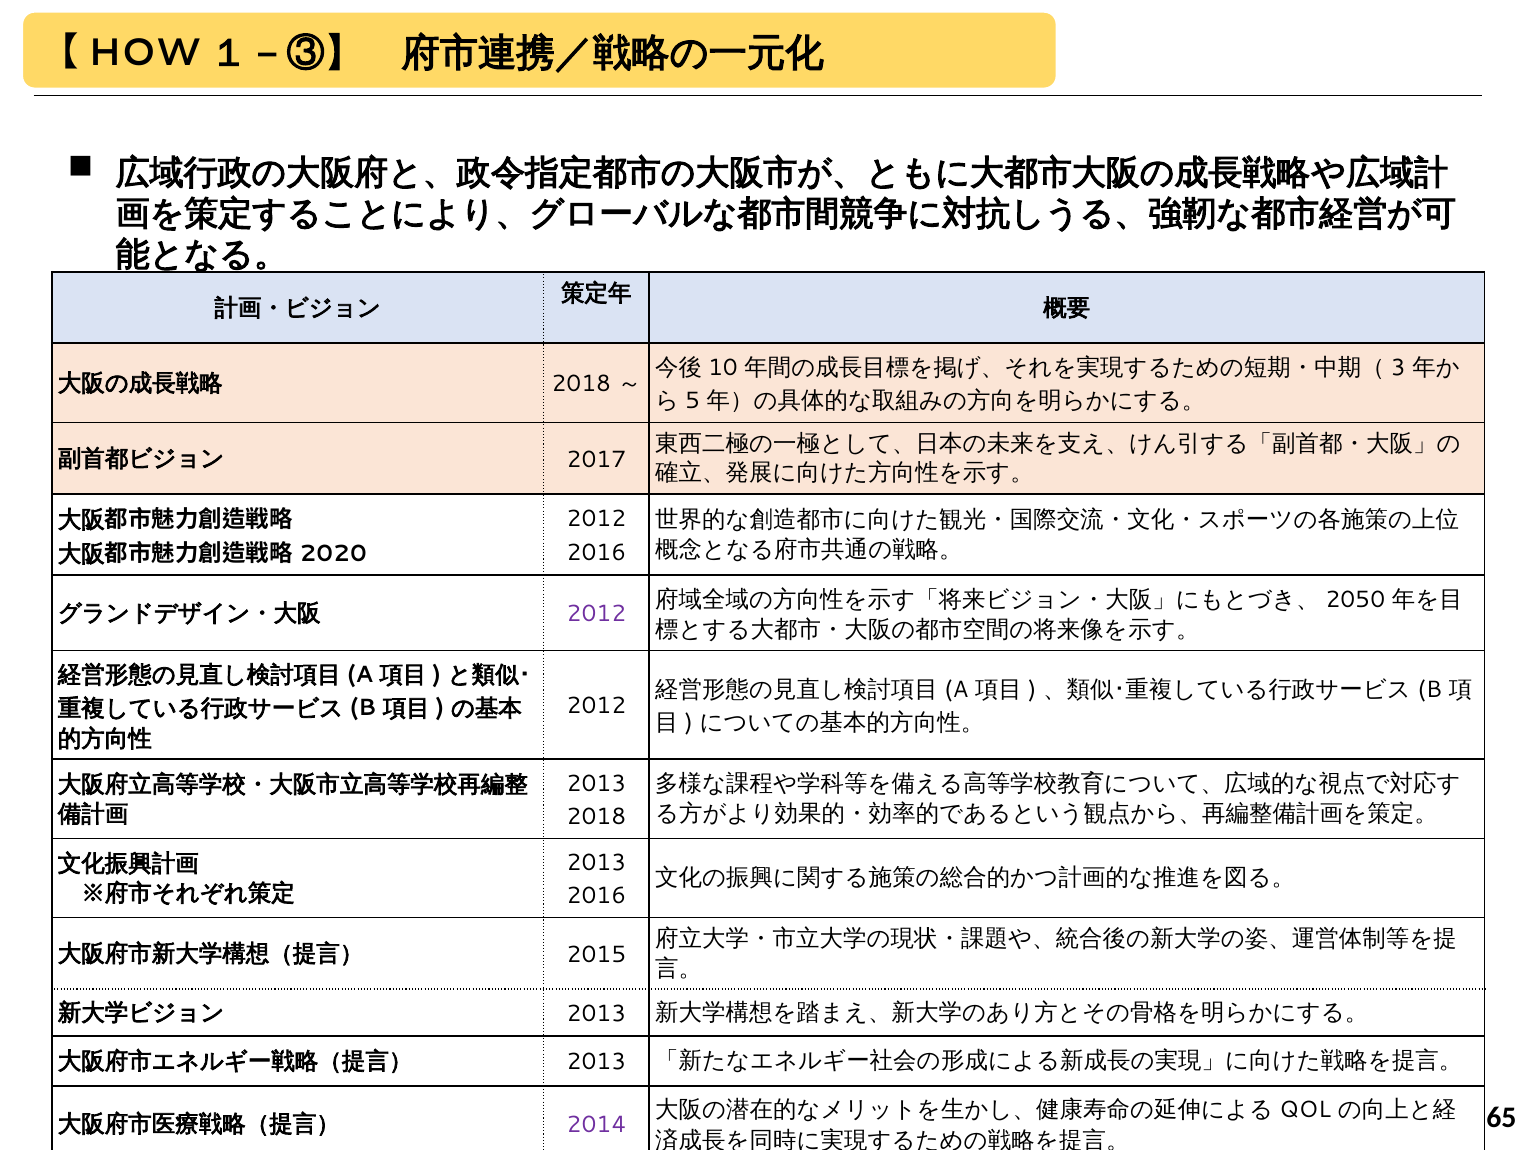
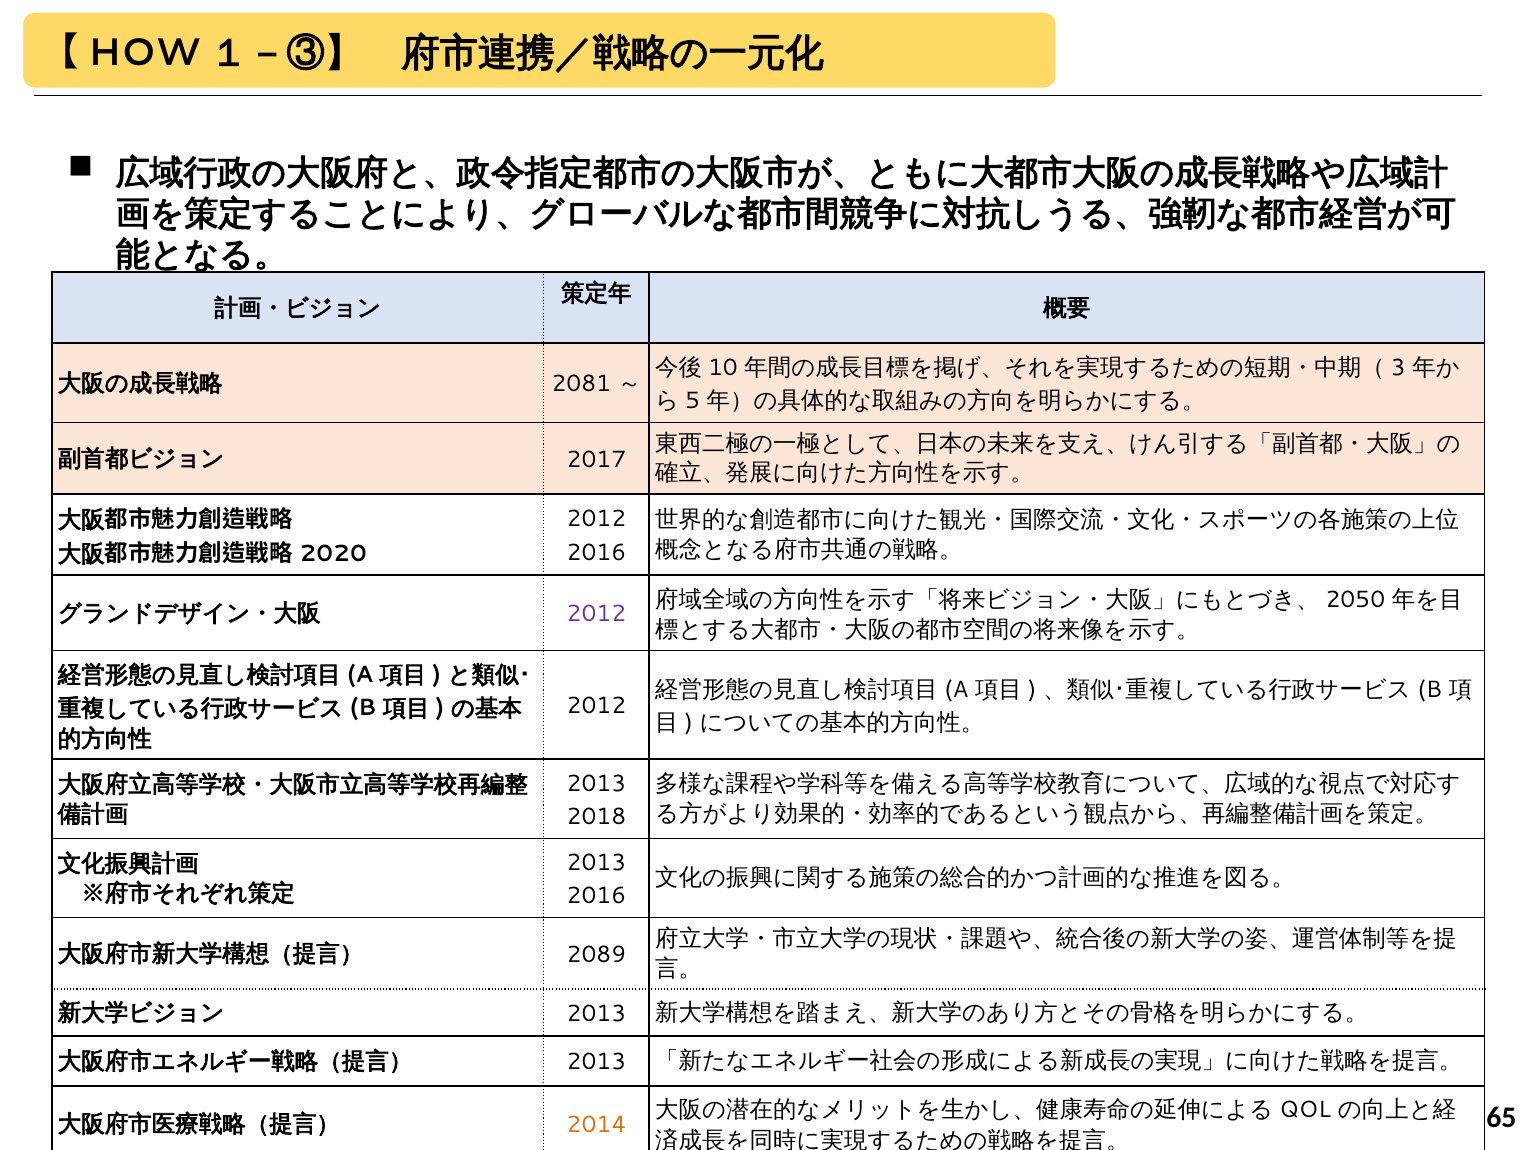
2018: 2018 -> 2081 (581, 384)
2015: 2015 -> 2089 (596, 954)
2014 colour: purple -> orange (596, 1125)
